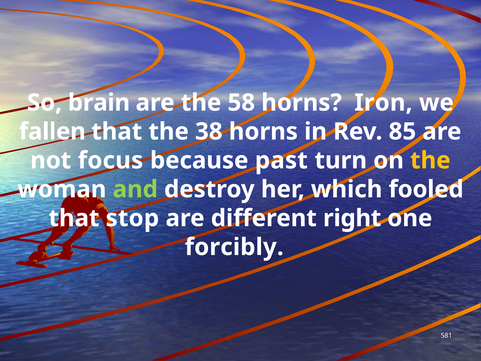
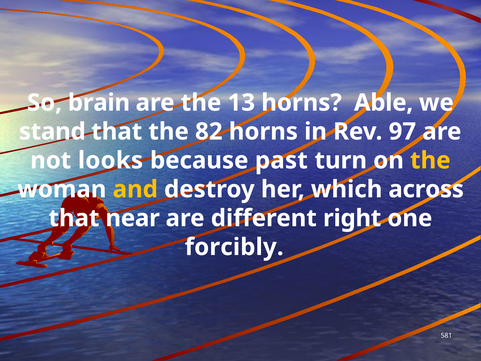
58: 58 -> 13 (241, 103)
Iron: Iron -> Able (384, 103)
fallen: fallen -> stand (52, 131)
38: 38 -> 82 (209, 131)
85: 85 -> 97 (402, 131)
focus: focus -> looks (110, 160)
and colour: light green -> yellow (135, 189)
fooled: fooled -> across (426, 189)
stop: stop -> near (133, 218)
